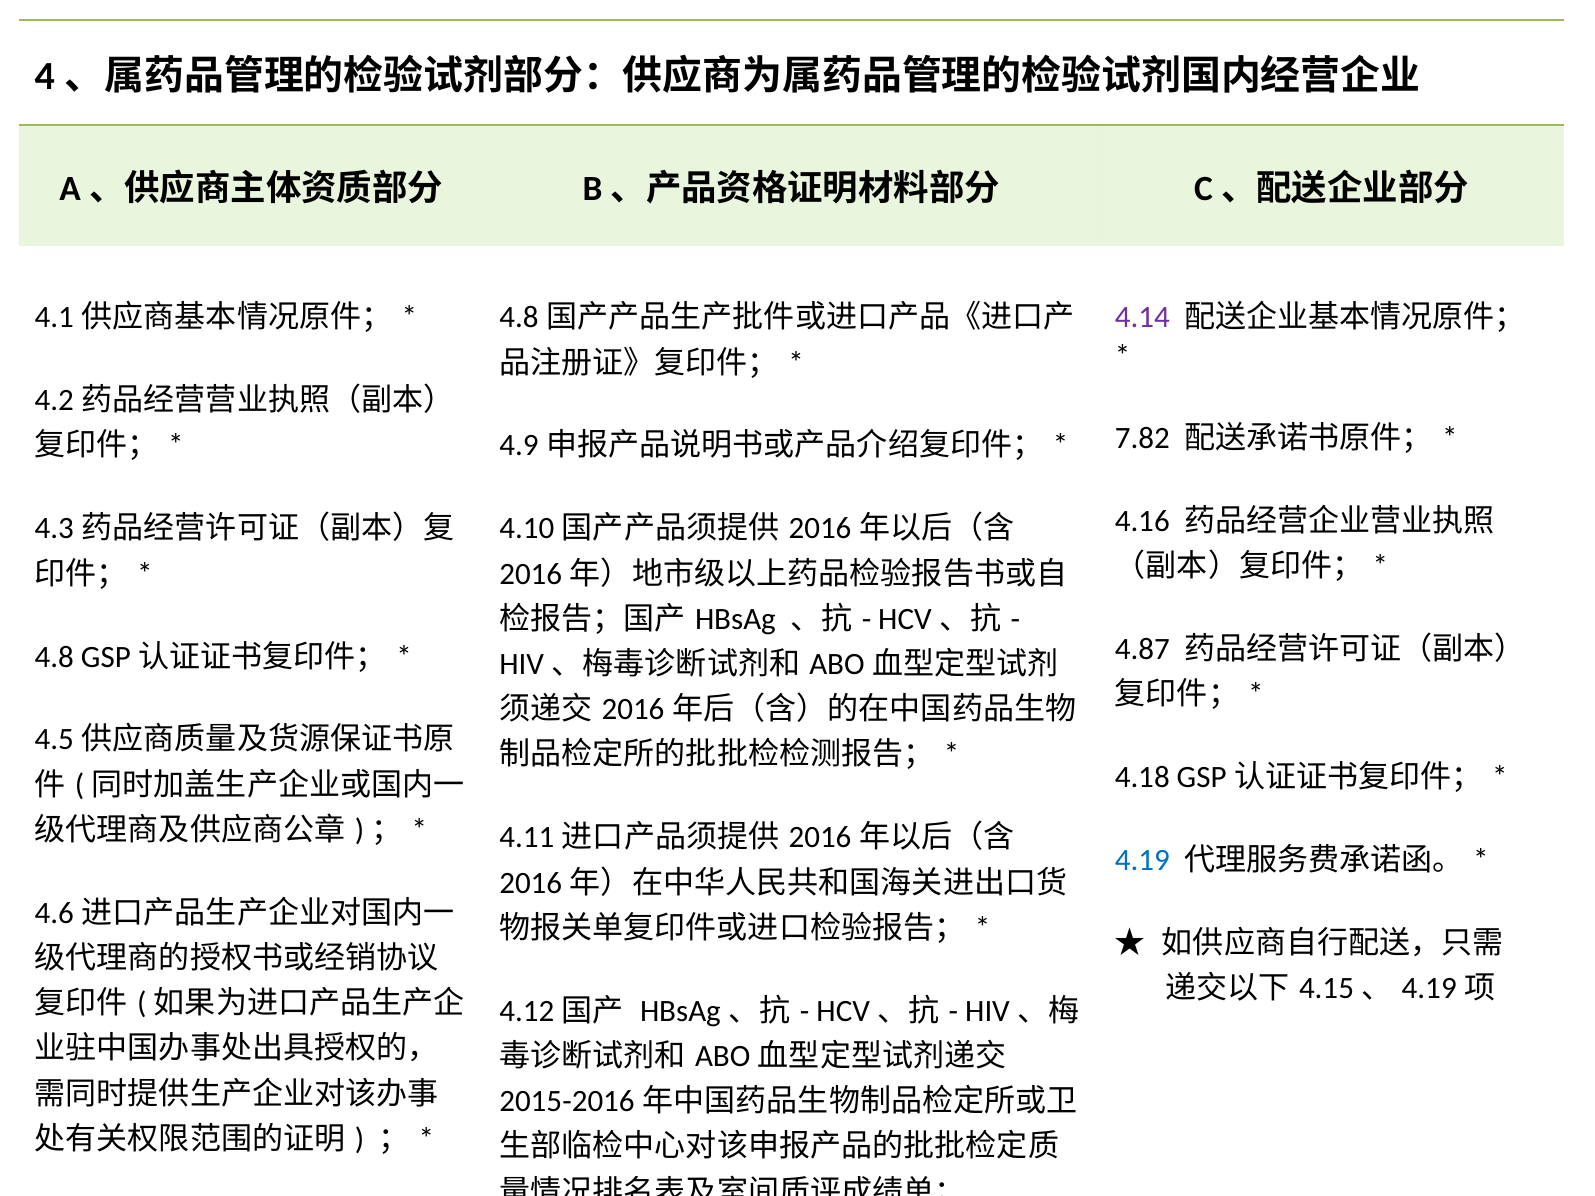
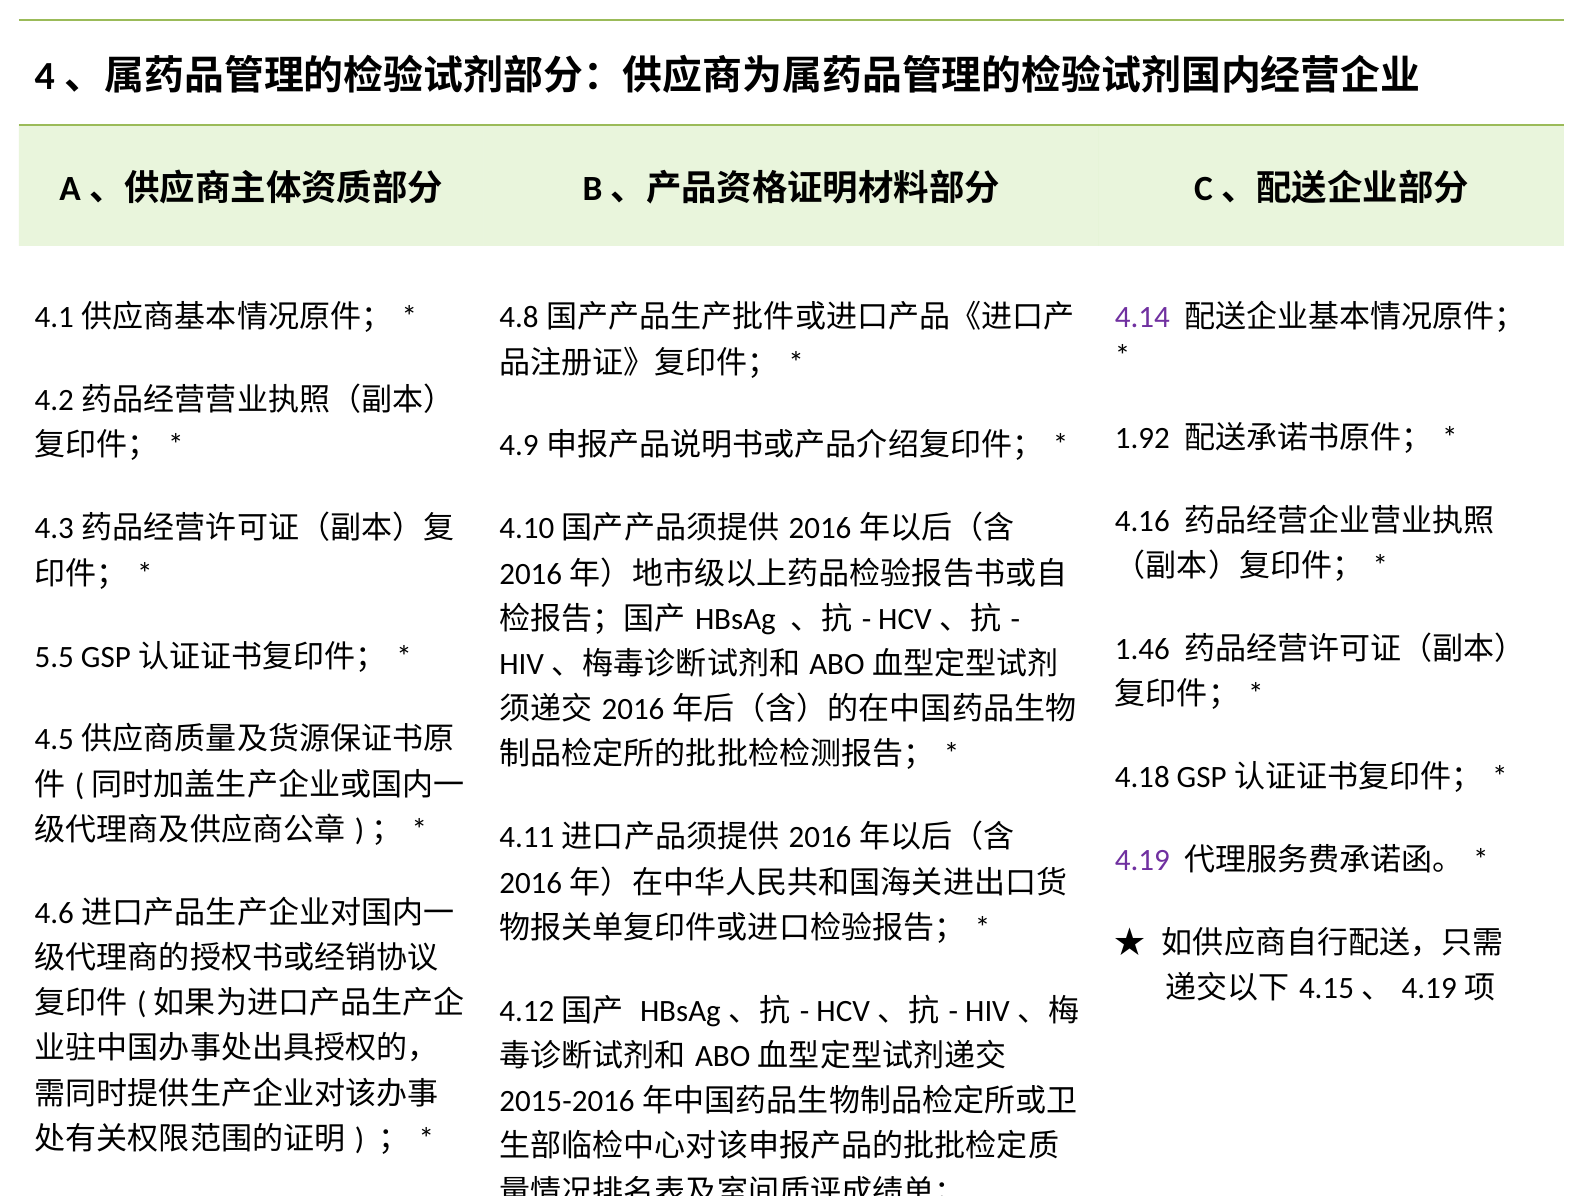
7.82: 7.82 -> 1.92 (1142, 438)
4.87: 4.87 -> 1.46 (1142, 649)
4.8: 4.8 -> 5.5 (54, 657)
4.19 colour: blue -> purple (1142, 861)
